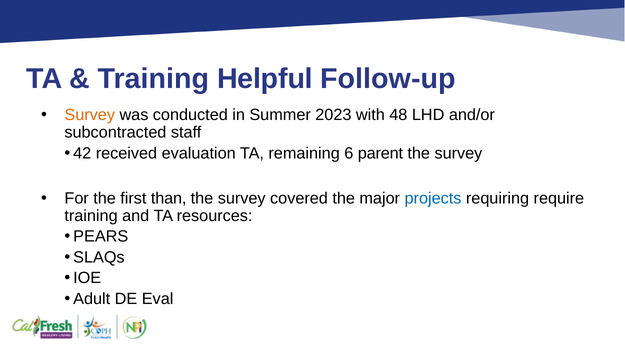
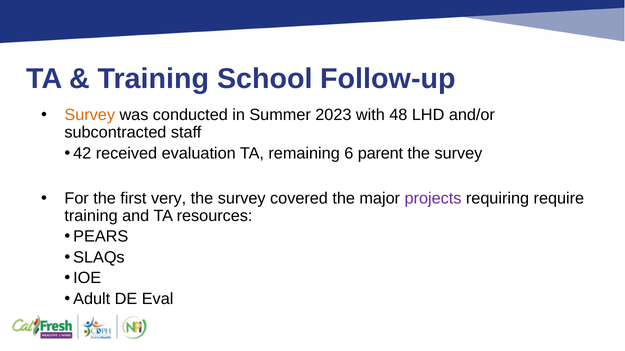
Helpful: Helpful -> School (265, 79)
than: than -> very (169, 199)
projects colour: blue -> purple (433, 199)
